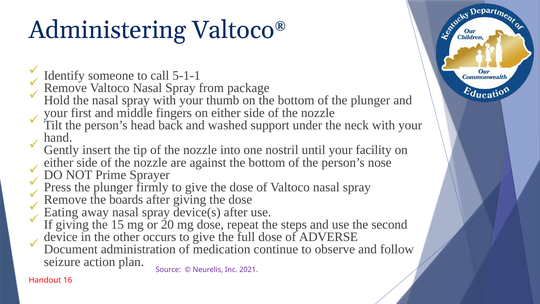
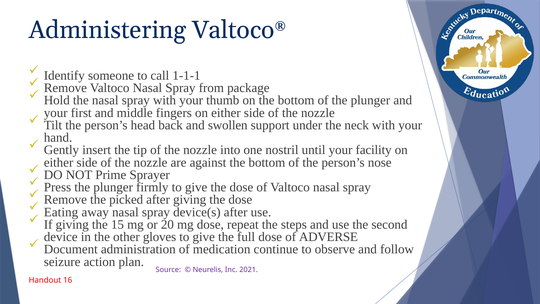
5-1-1: 5-1-1 -> 1-1-1 (186, 75)
washed: washed -> swollen (228, 125)
boards: boards -> picked (126, 200)
occurs: occurs -> gloves (160, 237)
